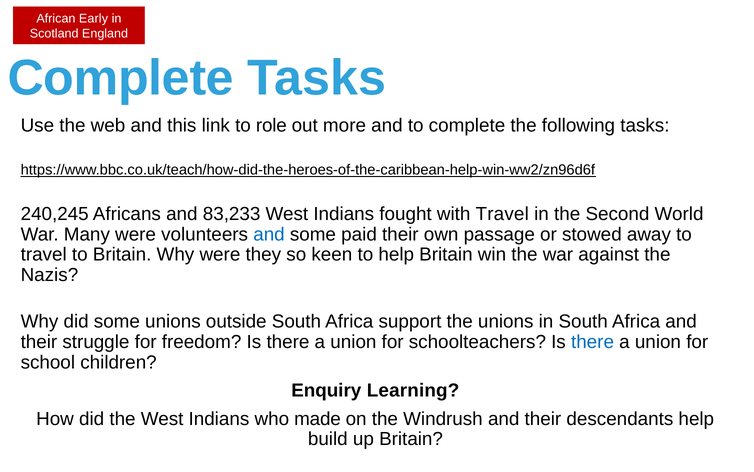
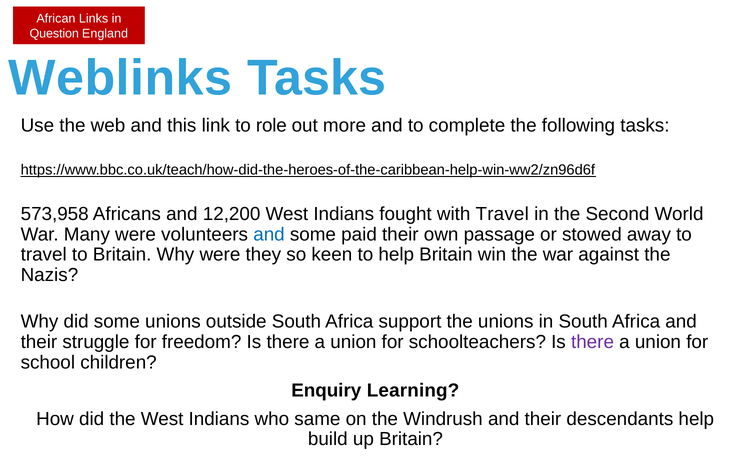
Early: Early -> Links (94, 19)
Scotland: Scotland -> Question (54, 34)
Complete: Complete -> Weblinks (120, 78)
240,245: 240,245 -> 573,958 (55, 214)
83,233: 83,233 -> 12,200 (232, 214)
there colour: blue -> purple (593, 341)
made: made -> same (317, 418)
